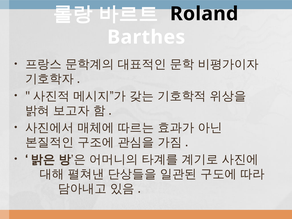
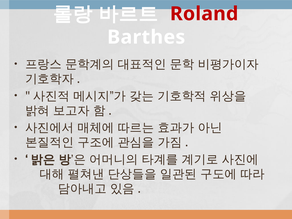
Roland colour: black -> red (204, 14)
